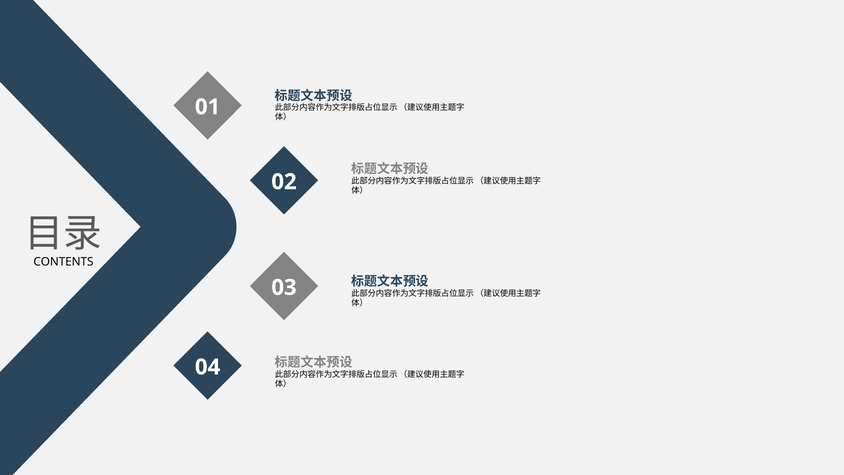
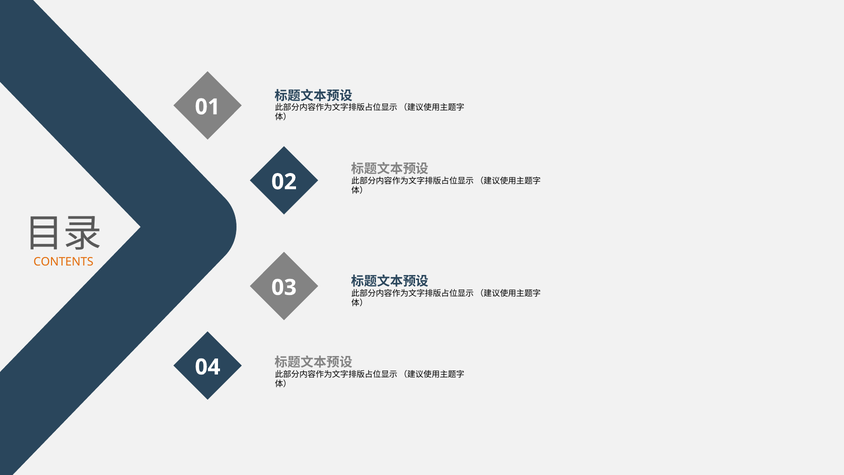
CONTENTS colour: black -> orange (63, 262)
